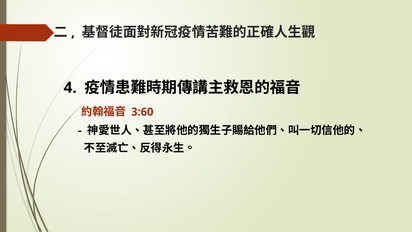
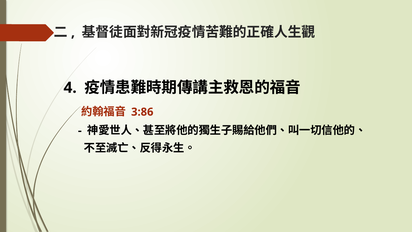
3:60: 3:60 -> 3:86 (142, 112)
